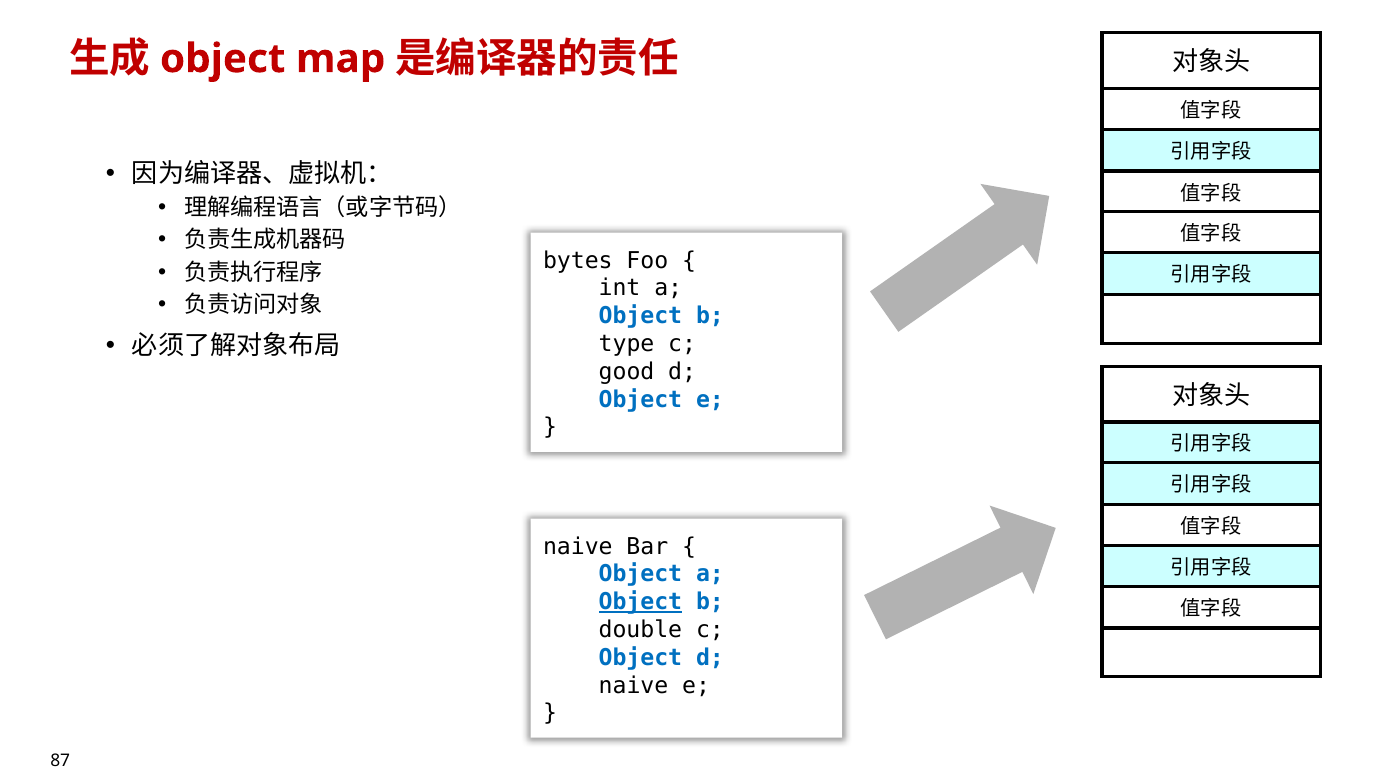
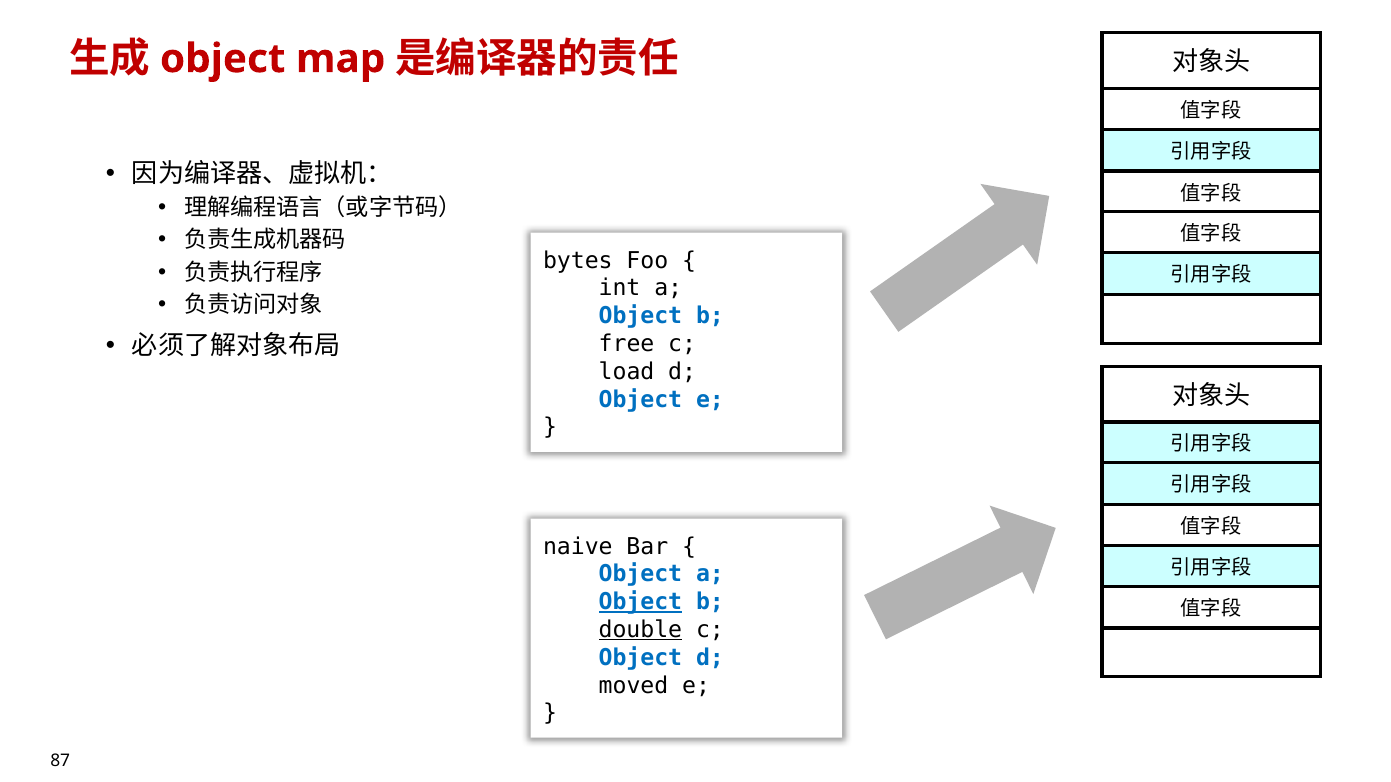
type: type -> free (627, 344)
good: good -> load (627, 372)
double underline: none -> present (640, 630)
naive: naive -> moved (633, 686)
